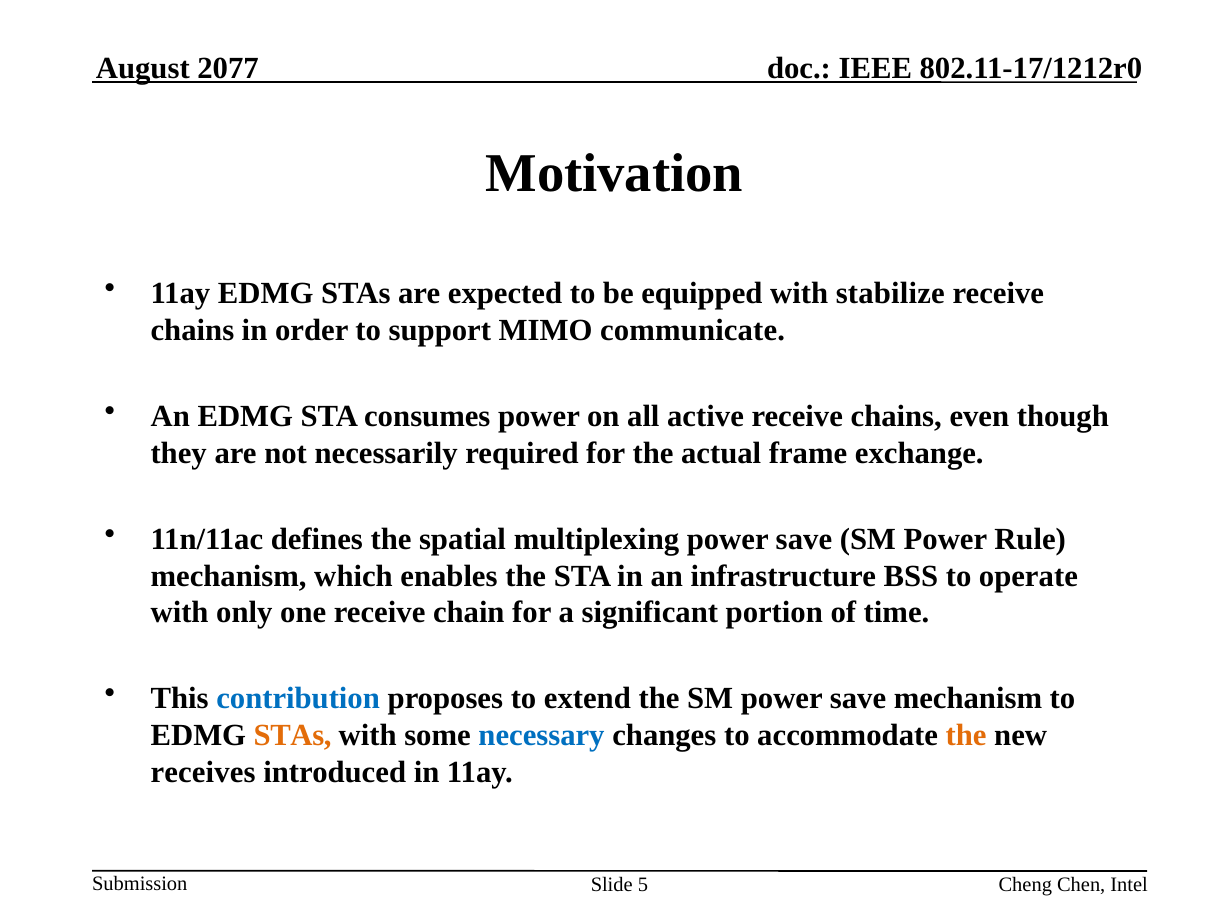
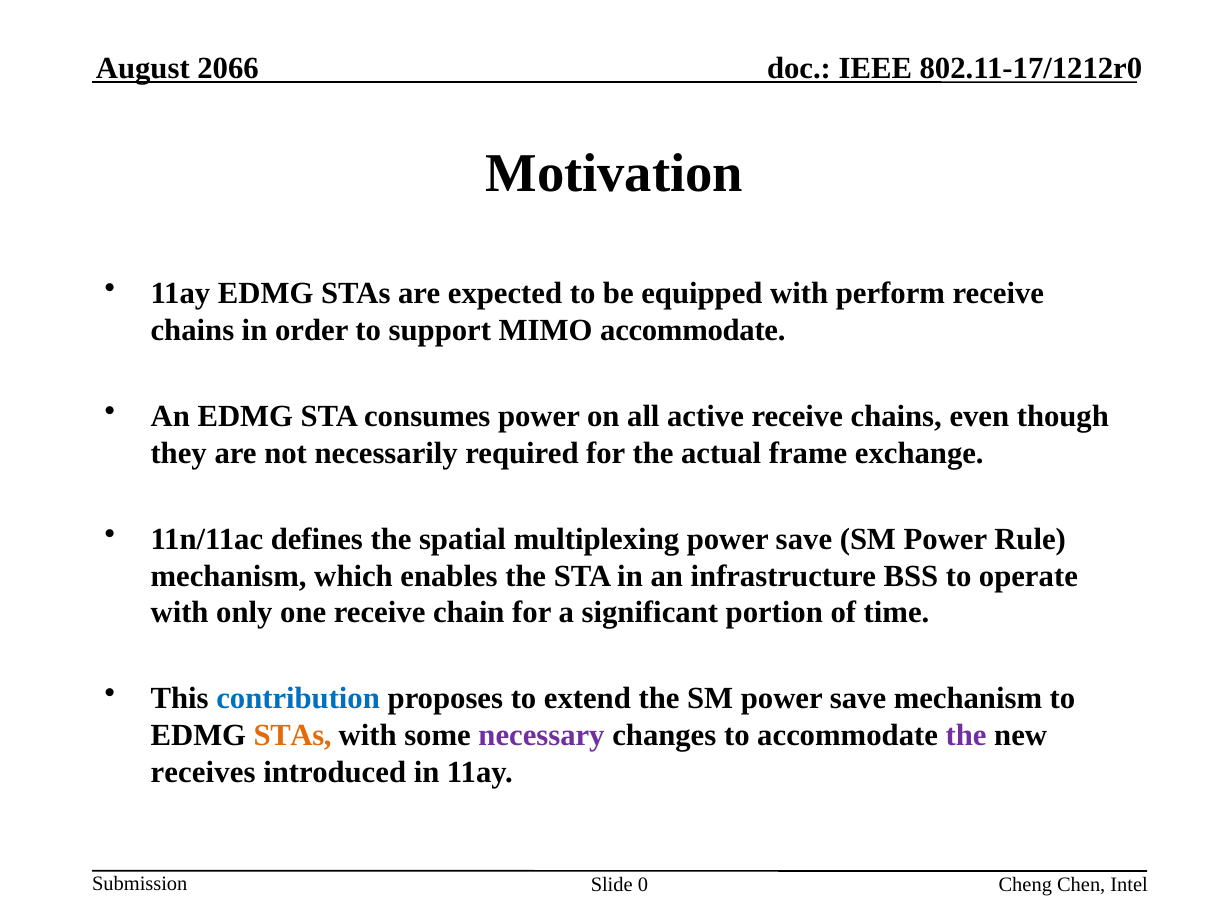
2077: 2077 -> 2066 (228, 68)
stabilize: stabilize -> perform (890, 293)
MIMO communicate: communicate -> accommodate (693, 330)
necessary colour: blue -> purple (542, 735)
the colour: orange -> purple (966, 735)
5: 5 -> 0 (643, 884)
